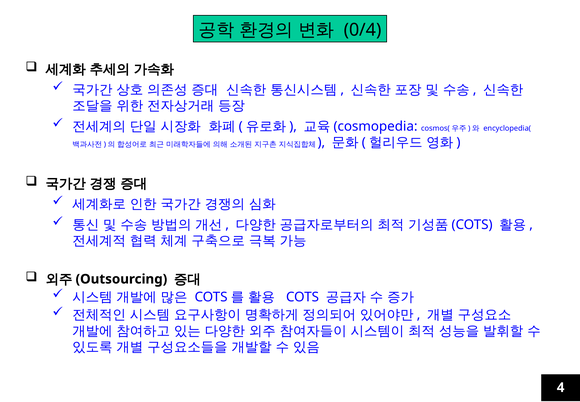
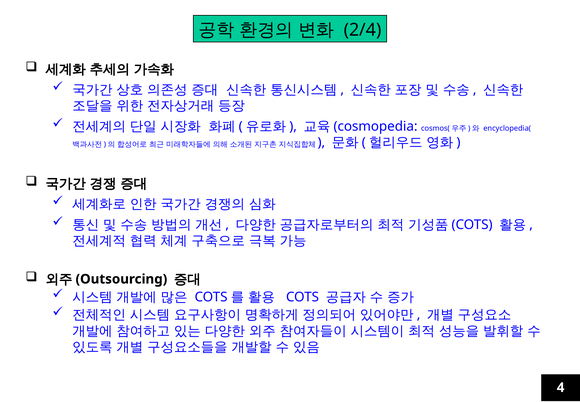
0/4: 0/4 -> 2/4 (363, 30)
